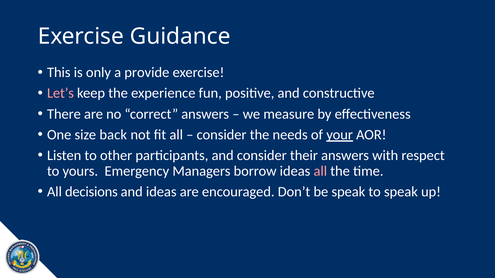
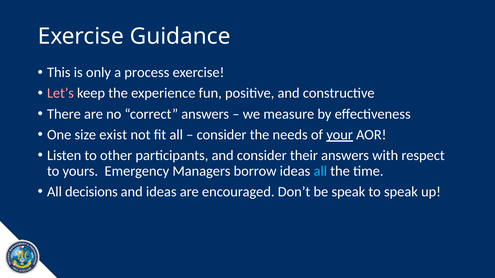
provide: provide -> process (147, 73)
back: back -> exist (113, 135)
all colour: pink -> light blue (320, 171)
